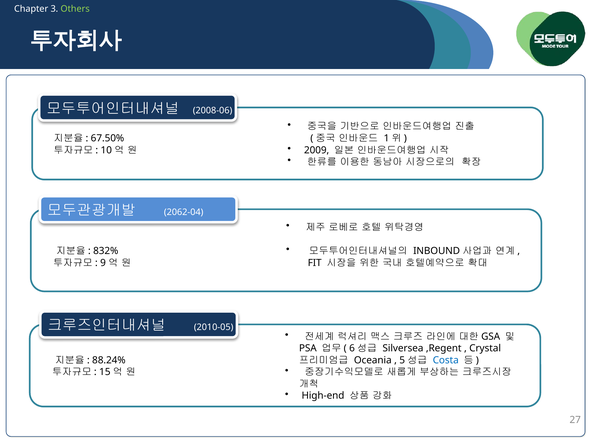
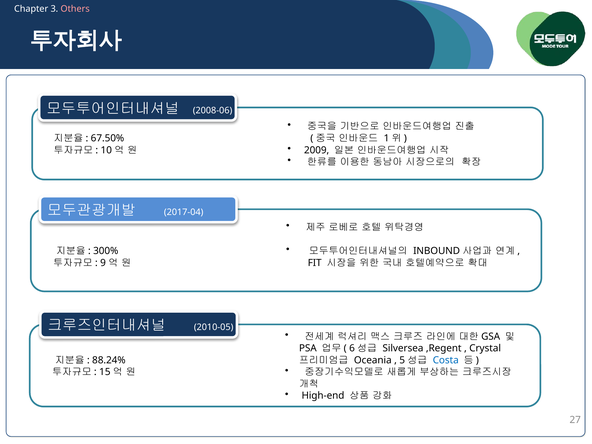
Others colour: light green -> pink (75, 9)
2062-04: 2062-04 -> 2017-04 (184, 212)
832%: 832% -> 300% (106, 251)
